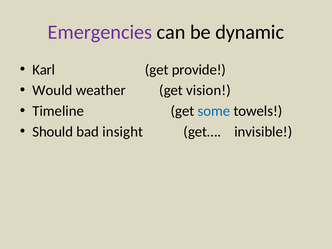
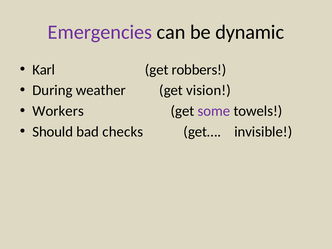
provide: provide -> robbers (199, 70)
Would: Would -> During (52, 90)
Timeline: Timeline -> Workers (58, 111)
some colour: blue -> purple (214, 111)
insight: insight -> checks (123, 132)
